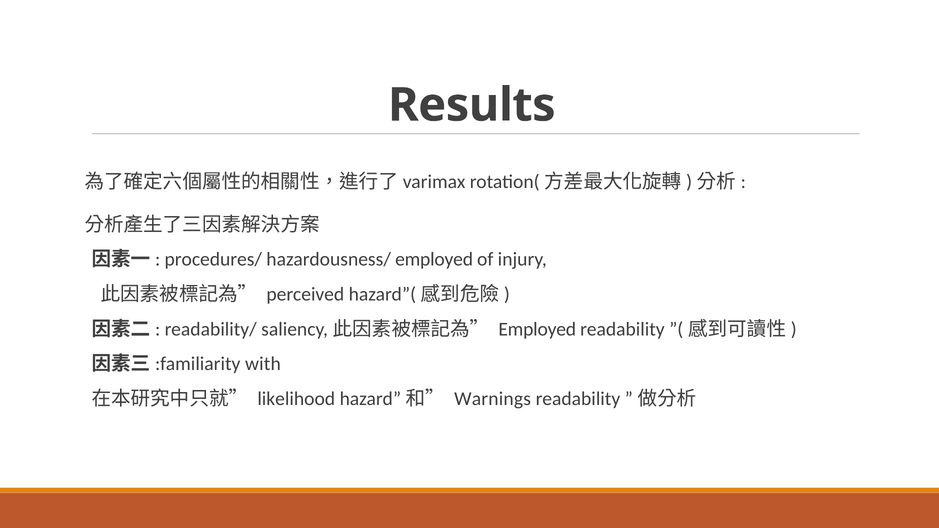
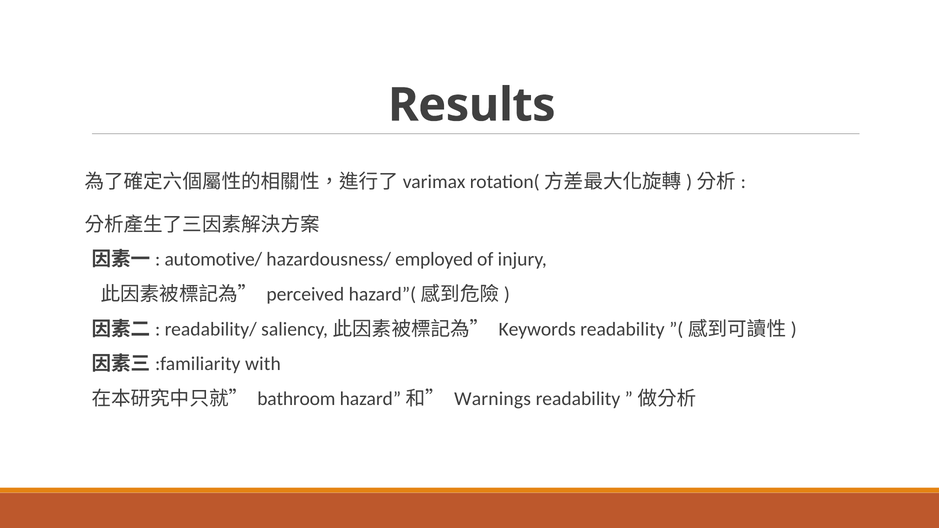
procedures/: procedures/ -> automotive/ (213, 260)
Employed: Employed -> Keywords (537, 329)
likelihood: likelihood -> bathroom (296, 399)
